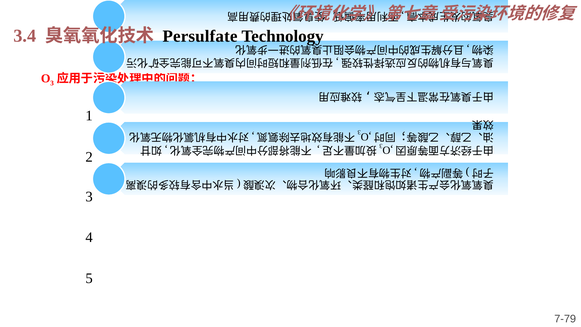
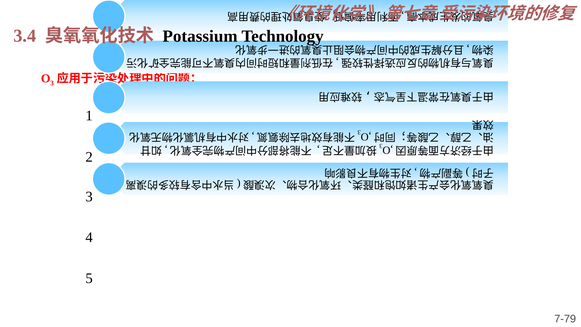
Persulfate: Persulfate -> Potassium (200, 36)
